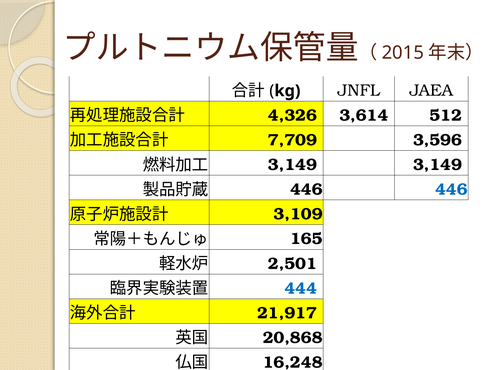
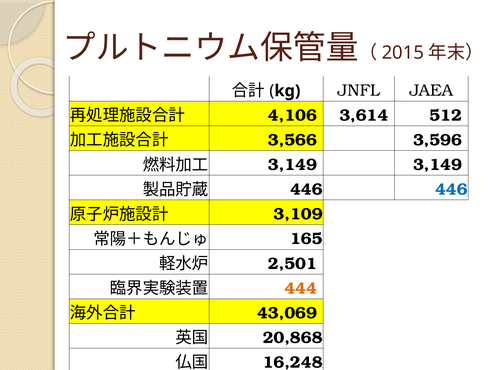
4,326: 4,326 -> 4,106 (292, 115)
7,709: 7,709 -> 3,566 (292, 140)
444 colour: blue -> orange (301, 288)
21,917: 21,917 -> 43,069 (287, 313)
